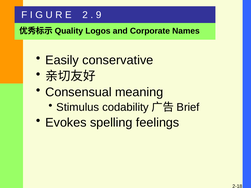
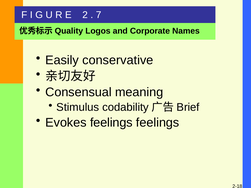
9: 9 -> 7 (99, 15)
Evokes spelling: spelling -> feelings (111, 123)
